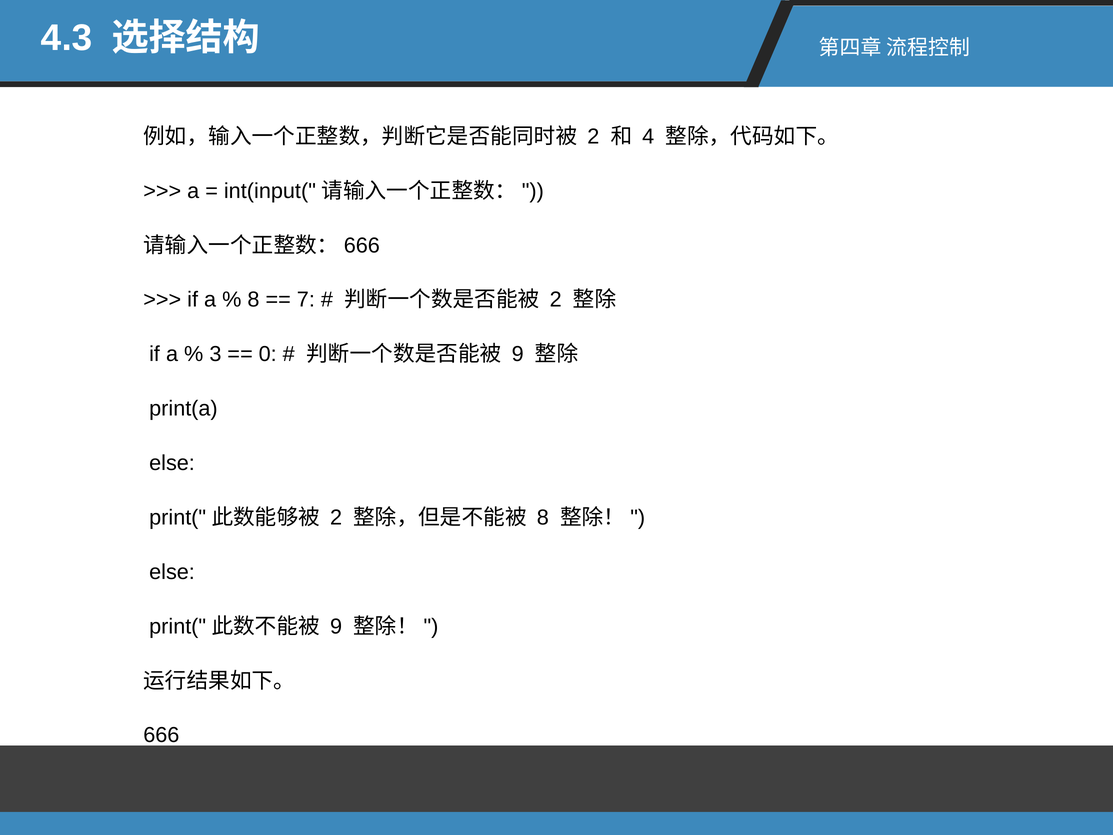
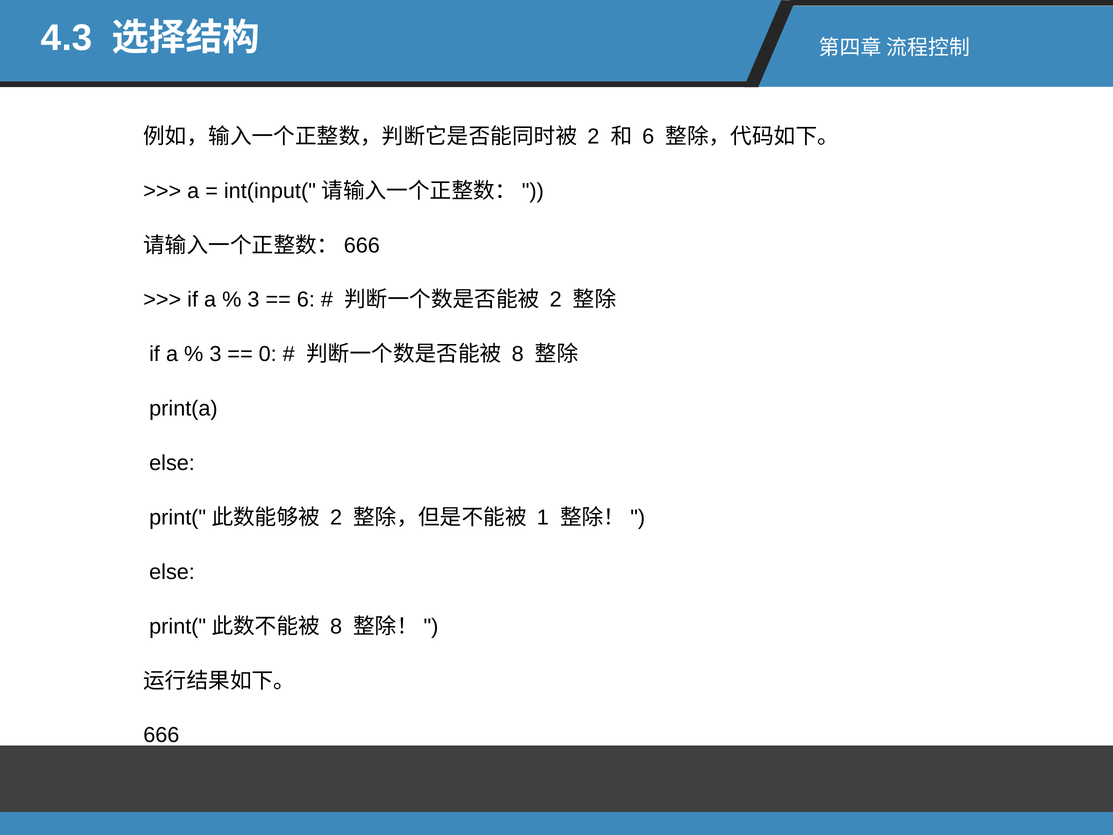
4: 4 -> 6 (648, 136)
8: 8 -> 3 (253, 300)
7: 7 -> 6 (306, 300)
9: 9 -> 8 (518, 354)
8: 8 -> 1 (543, 517)
9: 9 -> 8 (336, 626)
